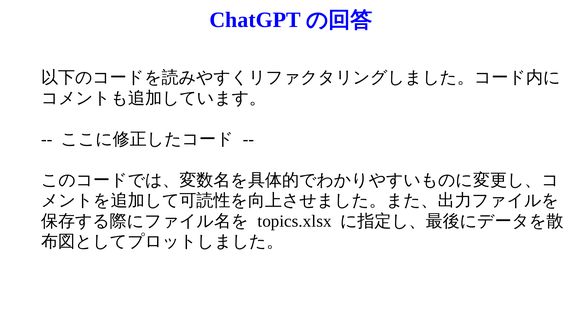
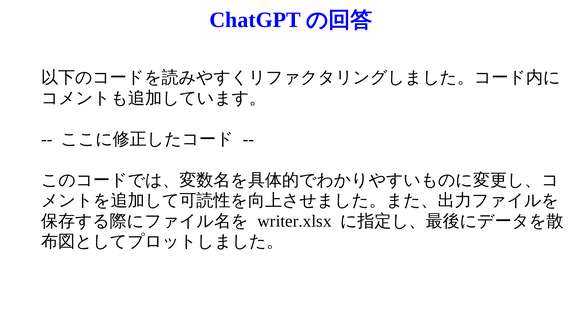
topics.xlsx: topics.xlsx -> writer.xlsx (295, 221)
